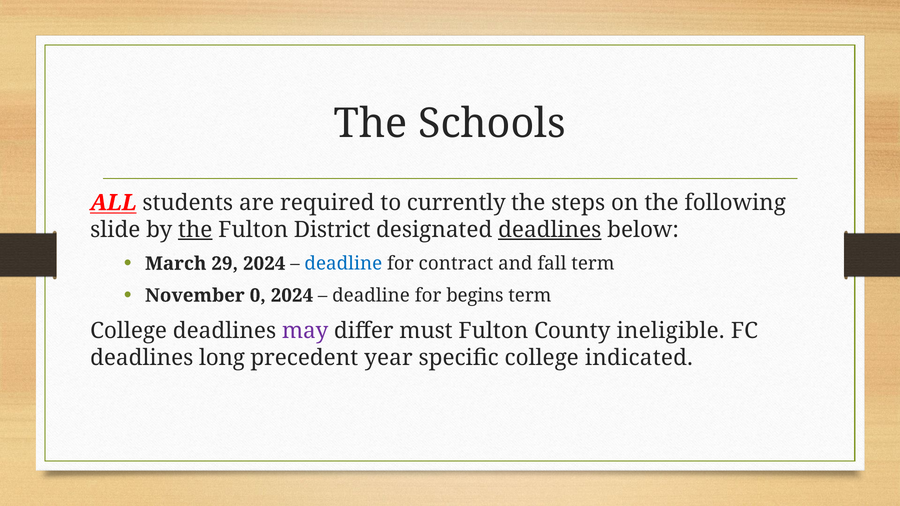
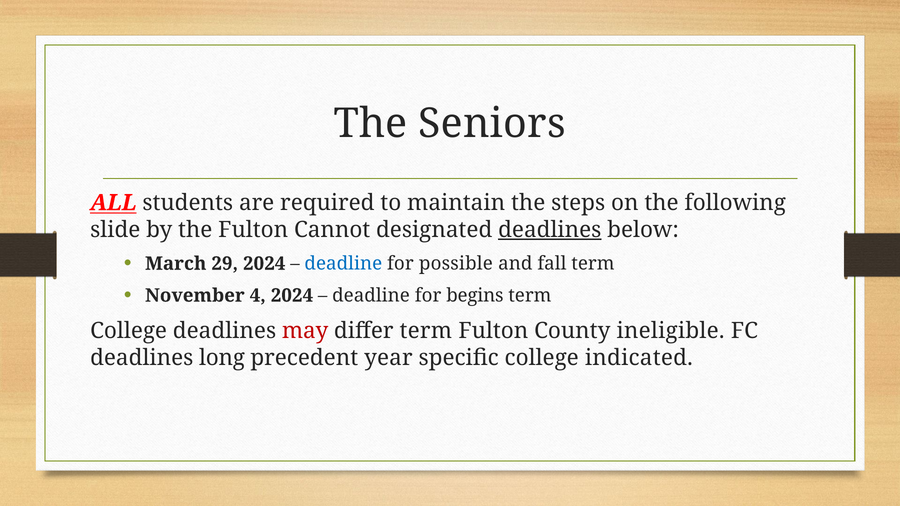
Schools: Schools -> Seniors (492, 124)
currently: currently -> maintain (456, 203)
the underline: present -> none (195, 230)
District: District -> Cannot (332, 230)
contract: contract -> possible (456, 264)
0: 0 -> 4 (258, 296)
may colour: purple -> red (305, 331)
differ must: must -> term (426, 331)
